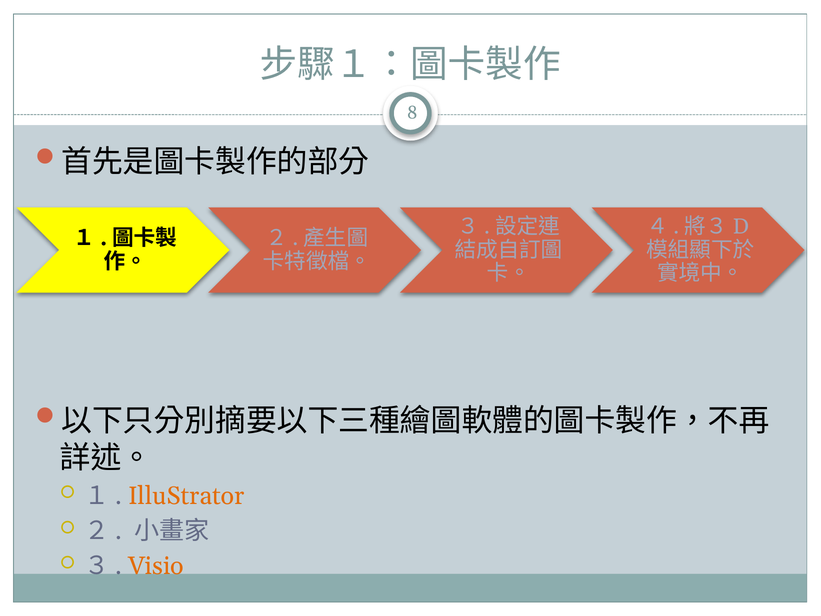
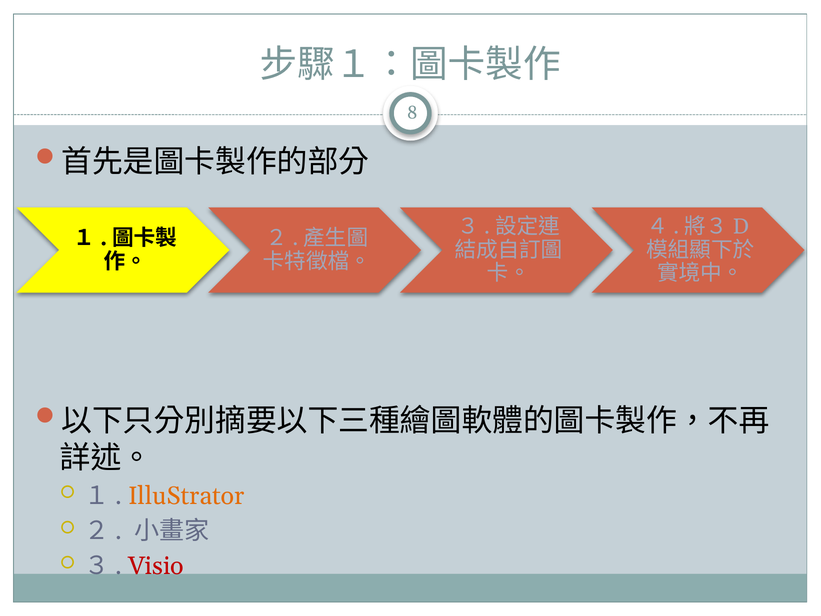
Visio colour: orange -> red (156, 566)
